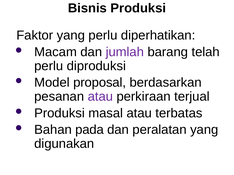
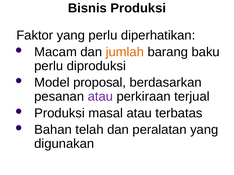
jumlah colour: purple -> orange (125, 52)
telah: telah -> baku (206, 52)
pada: pada -> telah (89, 130)
